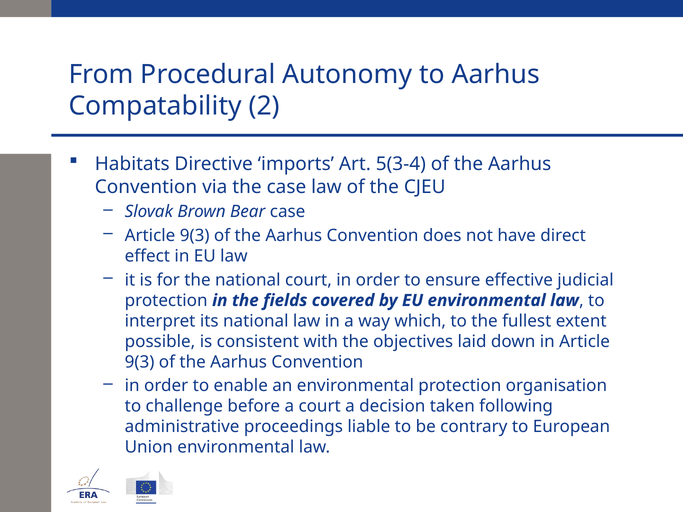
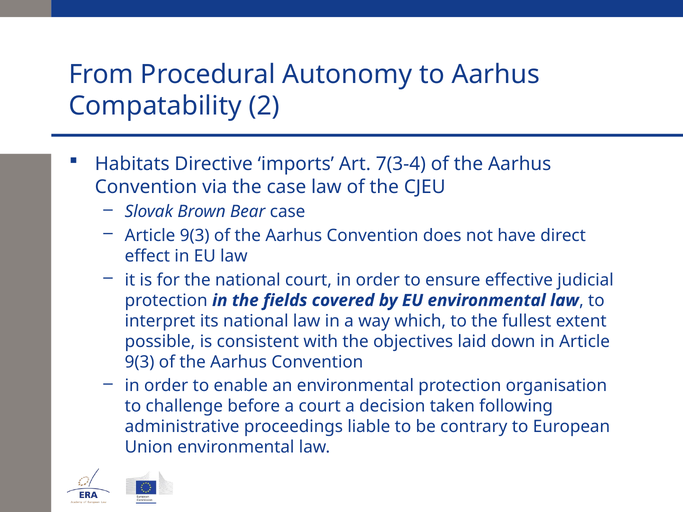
5(3-4: 5(3-4 -> 7(3-4 (401, 164)
